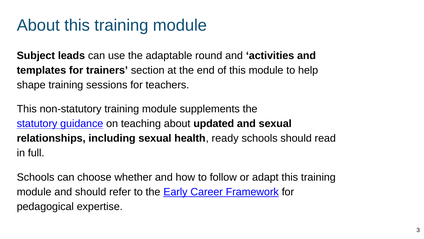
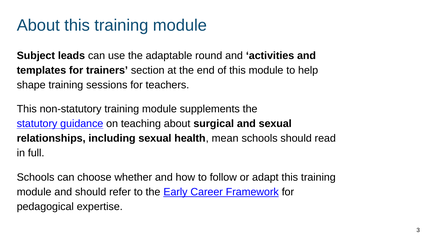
updated: updated -> surgical (214, 124)
ready: ready -> mean (225, 138)
